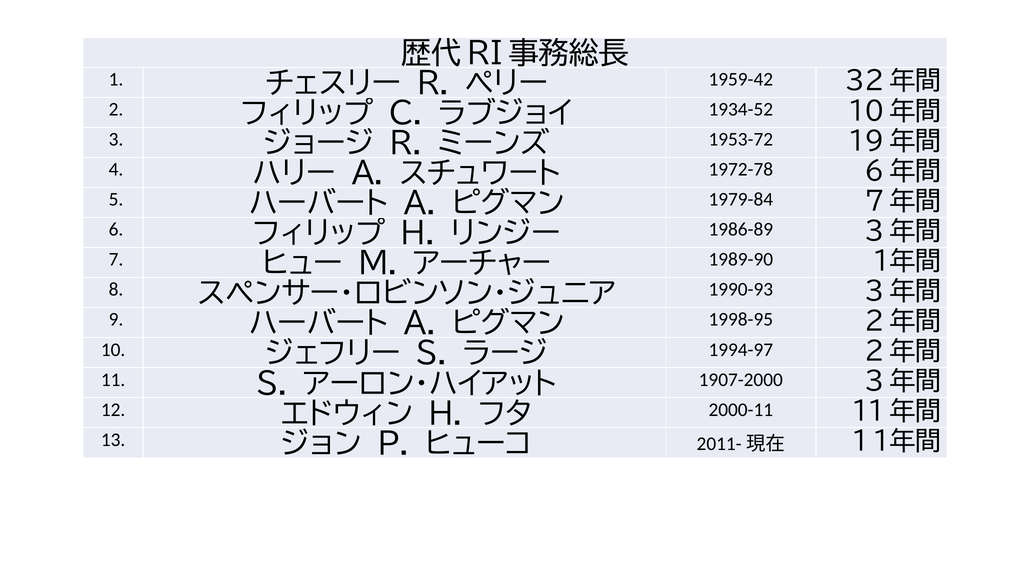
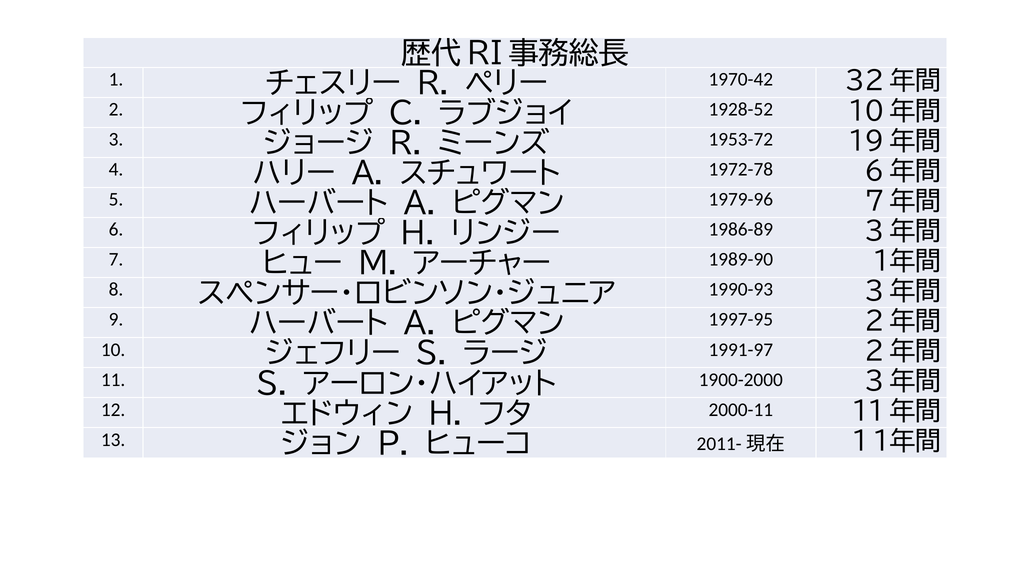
1959-42: 1959-42 -> 1970-42 (741, 79)
1934-52: 1934-52 -> 1928-52 (741, 109)
1979-84: 1979-84 -> 1979-96 (741, 200)
1998-95: 1998-95 -> 1997-95 (741, 320)
1994-97: 1994-97 -> 1991-97 (741, 350)
1907-2000: 1907-2000 -> 1900-2000 (741, 380)
